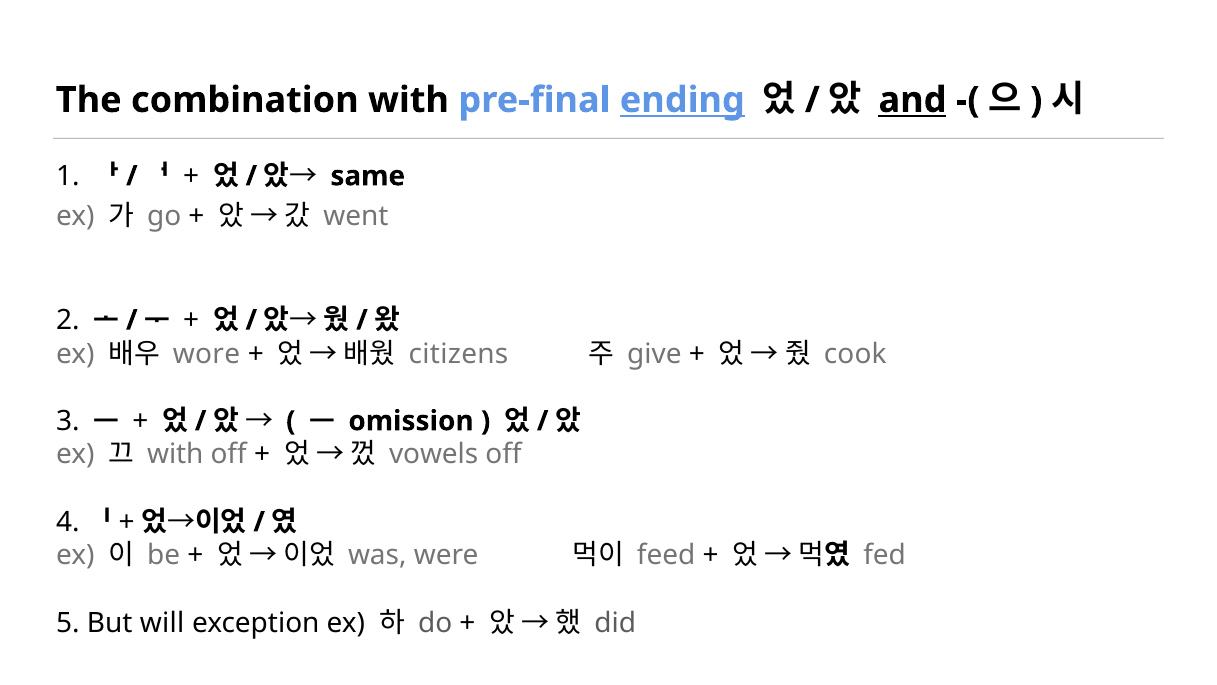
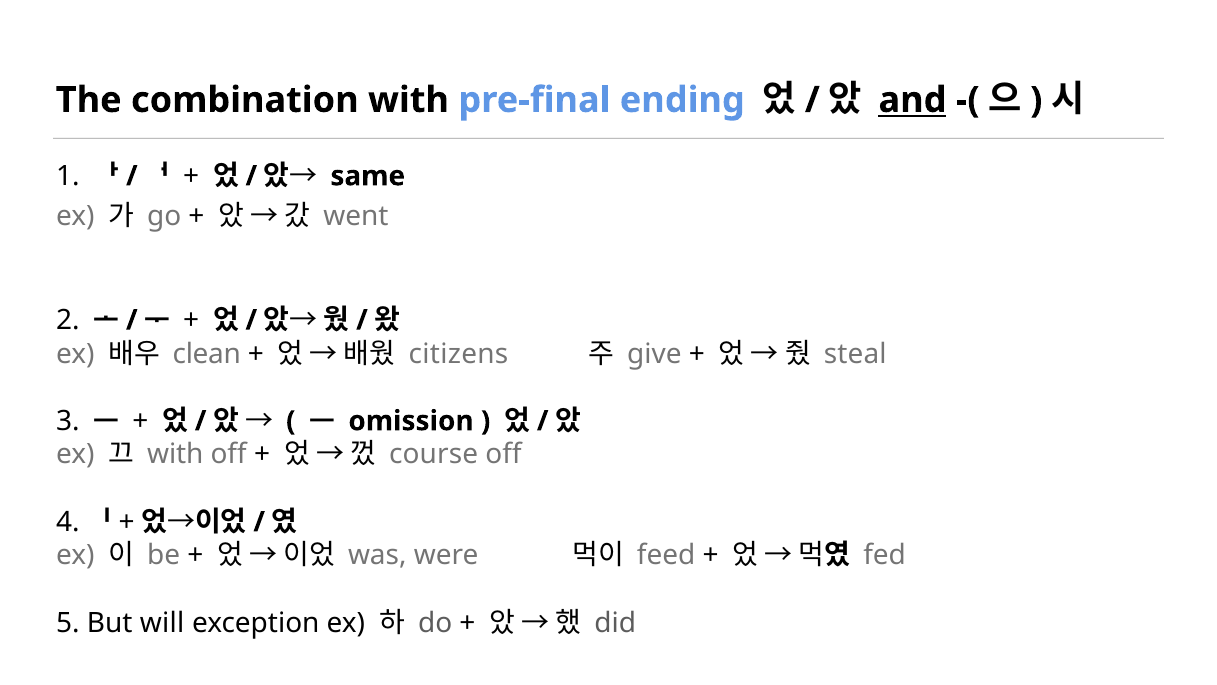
ending underline: present -> none (682, 100)
wore: wore -> clean (207, 354)
cook: cook -> steal (855, 354)
vowels: vowels -> course (434, 454)
